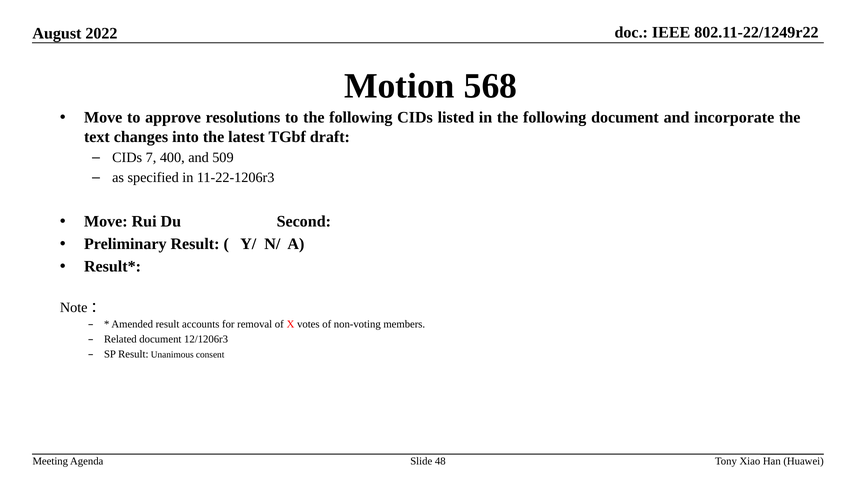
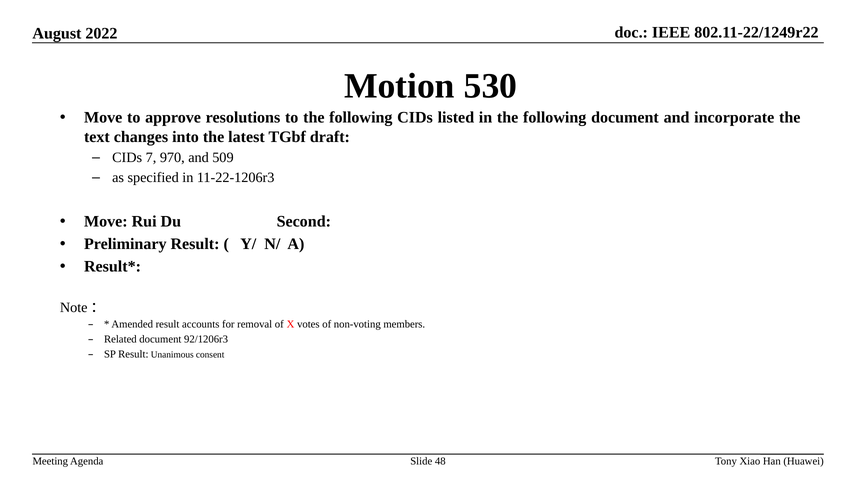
568: 568 -> 530 (490, 86)
400: 400 -> 970 (172, 158)
12/1206r3: 12/1206r3 -> 92/1206r3 (206, 340)
